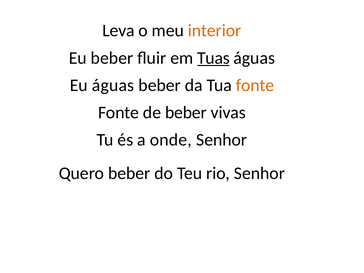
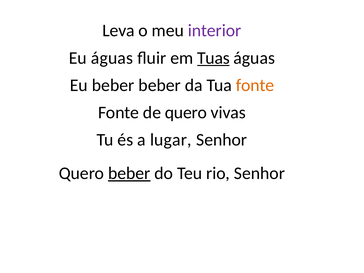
interior colour: orange -> purple (215, 31)
Eu beber: beber -> águas (112, 58)
Eu águas: águas -> beber (113, 85)
de beber: beber -> quero (186, 113)
onde: onde -> lugar (171, 140)
beber underline: none -> present (129, 173)
